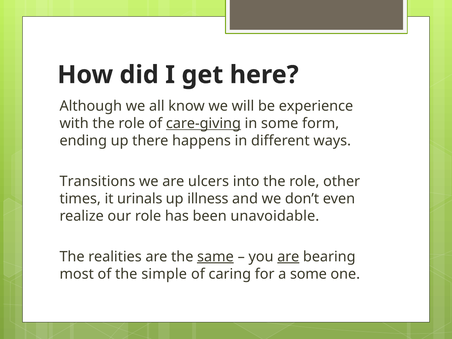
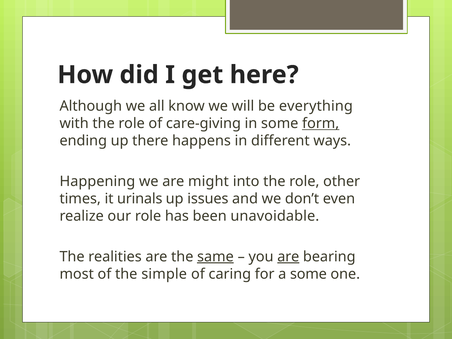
experience: experience -> everything (316, 106)
care-giving underline: present -> none (203, 123)
form underline: none -> present (321, 123)
Transitions: Transitions -> Happening (97, 181)
ulcers: ulcers -> might (208, 181)
illness: illness -> issues (208, 199)
